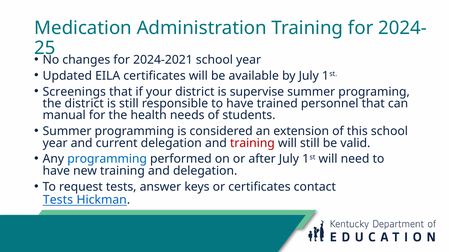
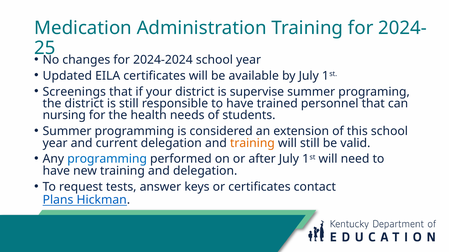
2024-2021: 2024-2021 -> 2024-2024 (163, 60)
manual: manual -> nursing (64, 116)
training colour: red -> orange (252, 143)
Tests: Tests -> Plans (58, 200)
